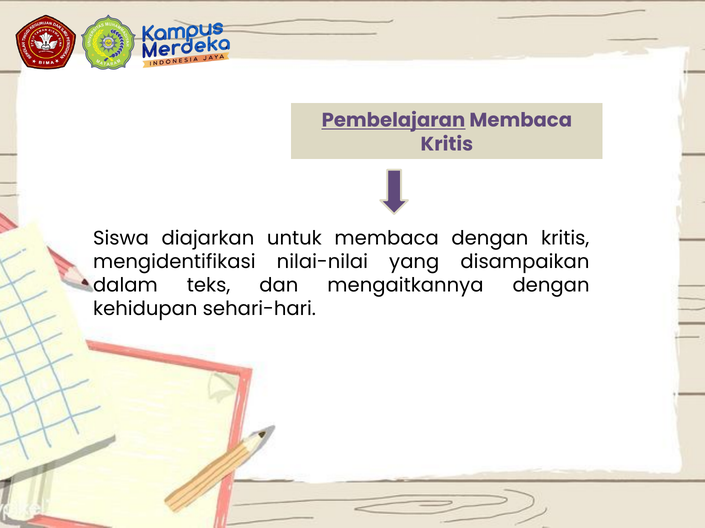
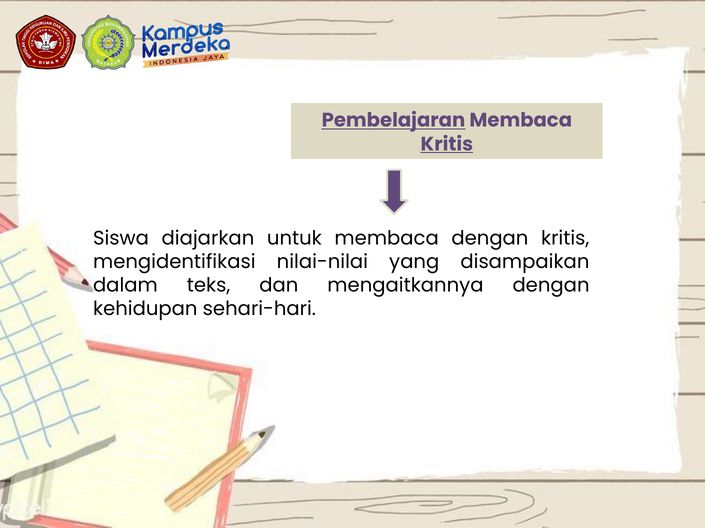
Kritis underline: none -> present (447, 144)
